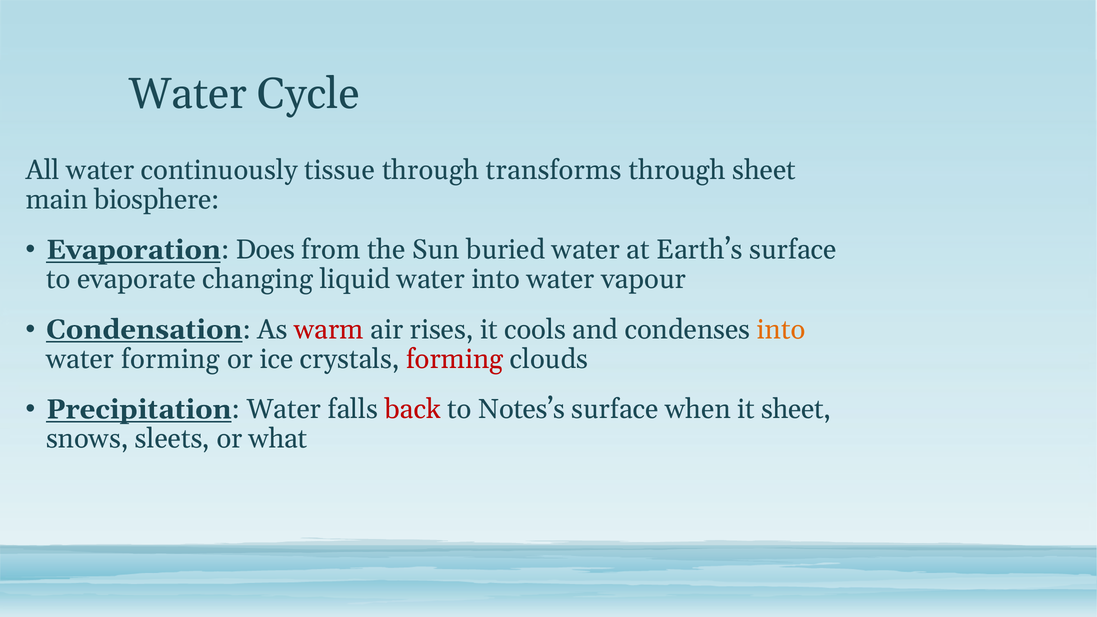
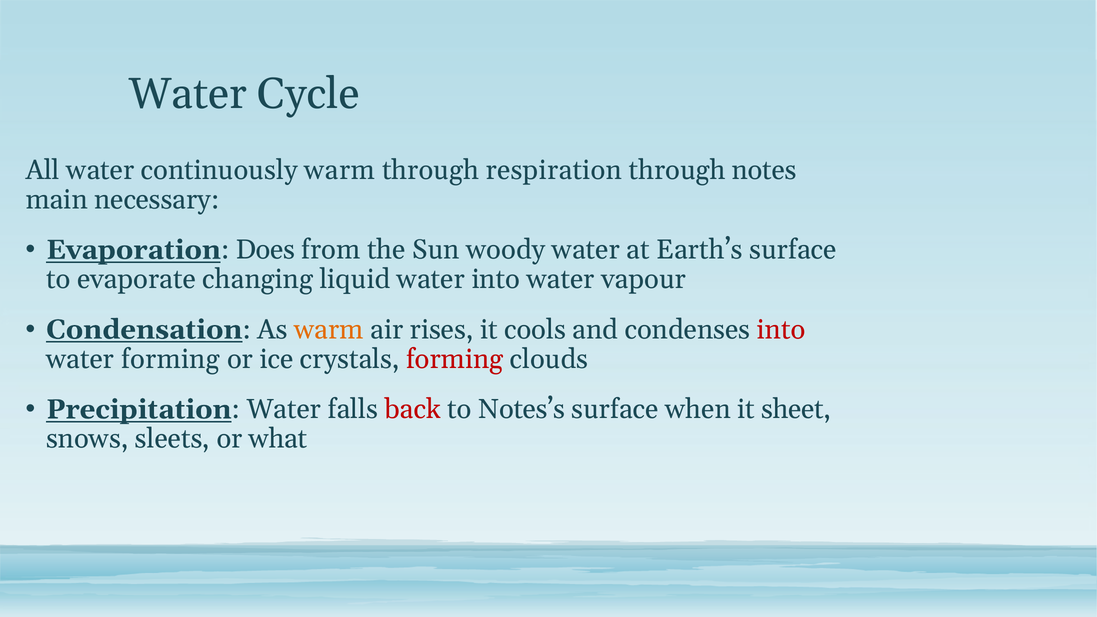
continuously tissue: tissue -> warm (340, 170)
transforms: transforms -> respiration (554, 170)
through sheet: sheet -> notes (764, 170)
biosphere: biosphere -> necessary (157, 200)
buried: buried -> woody (506, 250)
warm colour: red -> orange (329, 330)
into colour: orange -> red (781, 330)
